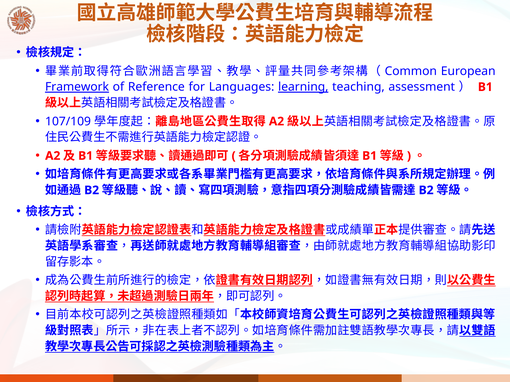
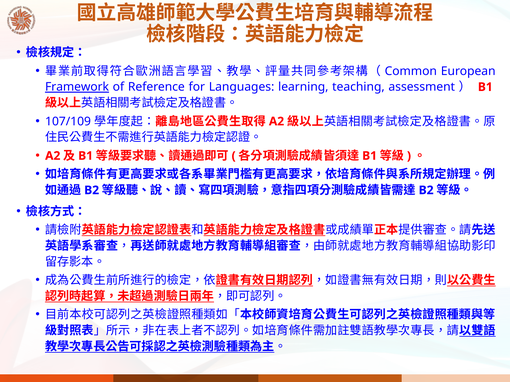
learning underline: present -> none (303, 87)
